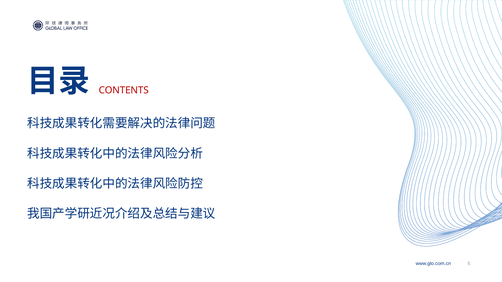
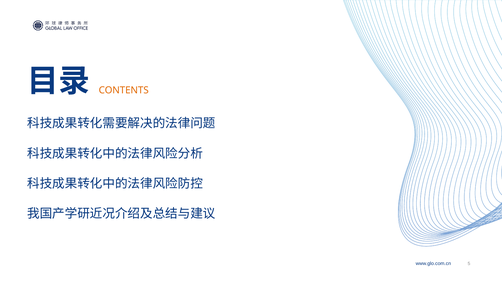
CONTENTS colour: red -> orange (124, 90)
